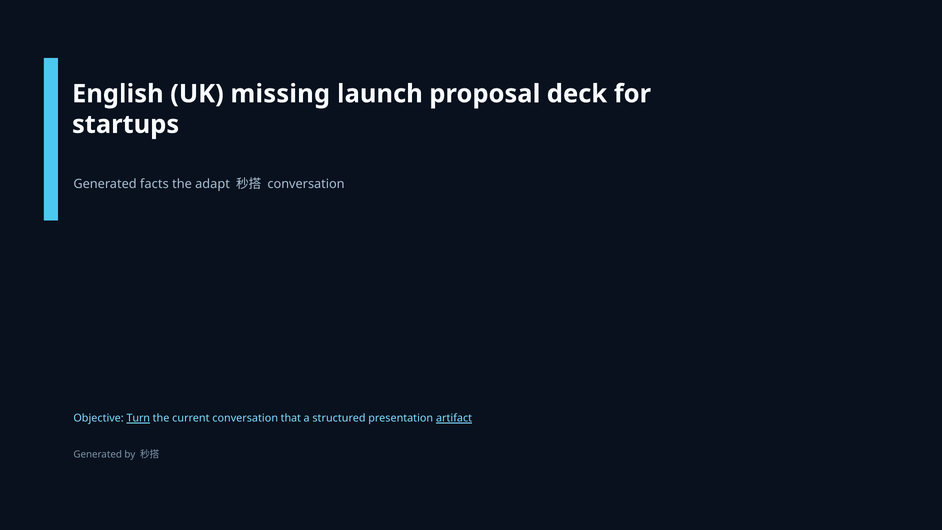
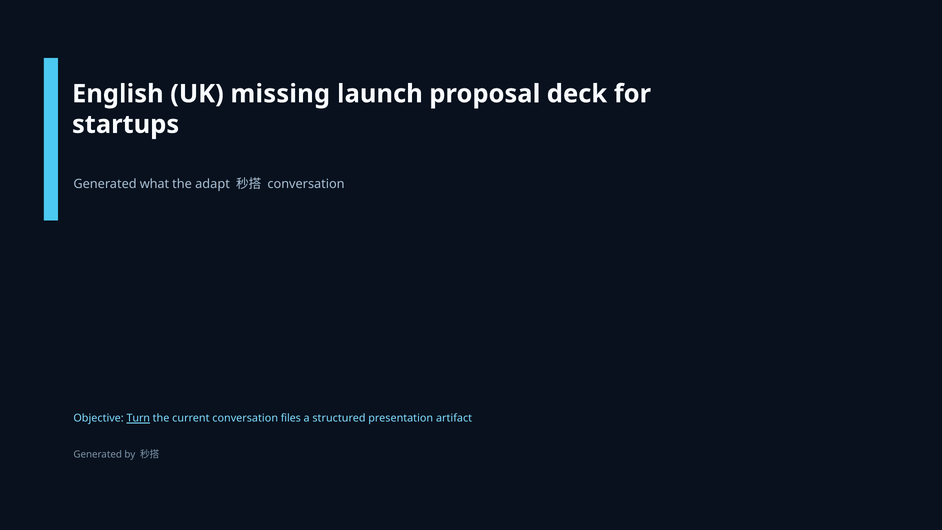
facts: facts -> what (154, 184)
that: that -> files (291, 418)
artifact underline: present -> none (454, 418)
